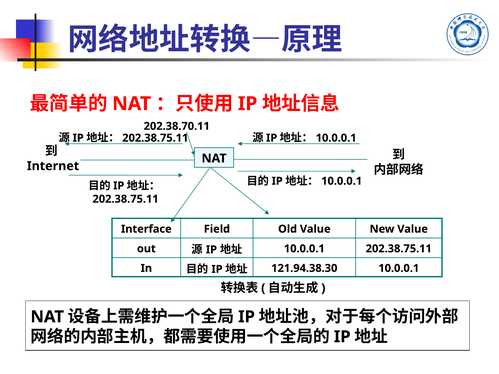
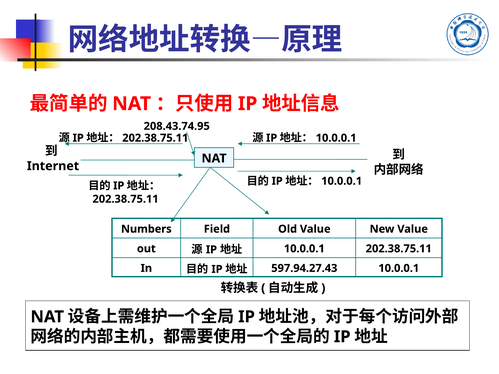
202.38.70.11: 202.38.70.11 -> 208.43.74.95 (177, 126)
Interface: Interface -> Numbers (146, 229)
121.94.38.30: 121.94.38.30 -> 597.94.27.43 (304, 268)
